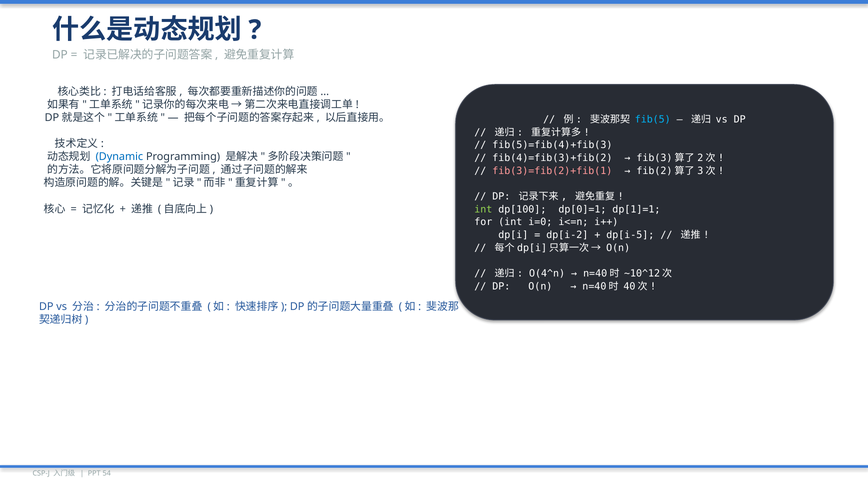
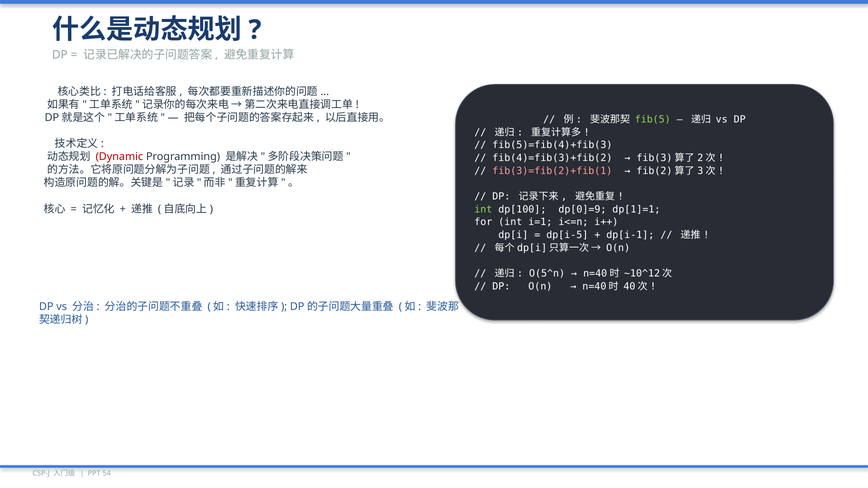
fib(5 colour: light blue -> light green (653, 120)
Dynamic colour: blue -> red (119, 157)
dp[0]=1: dp[0]=1 -> dp[0]=9 (582, 209)
i=0: i=0 -> i=1 (540, 222)
dp[i-2: dp[i-2 -> dp[i-5 (567, 235)
dp[i-5: dp[i-5 -> dp[i-1 (630, 235)
O(4^n: O(4^n -> O(5^n (547, 274)
